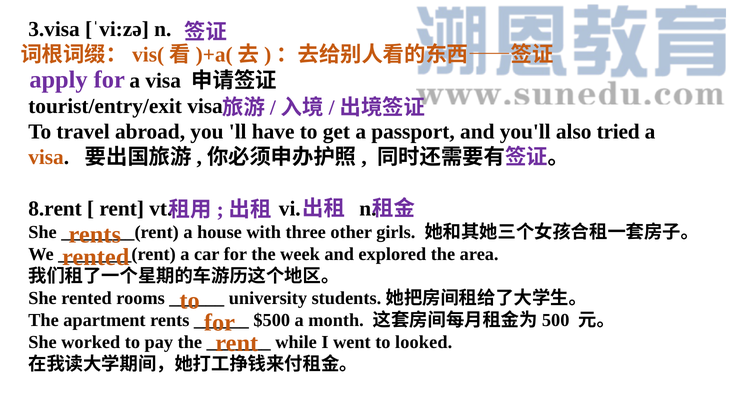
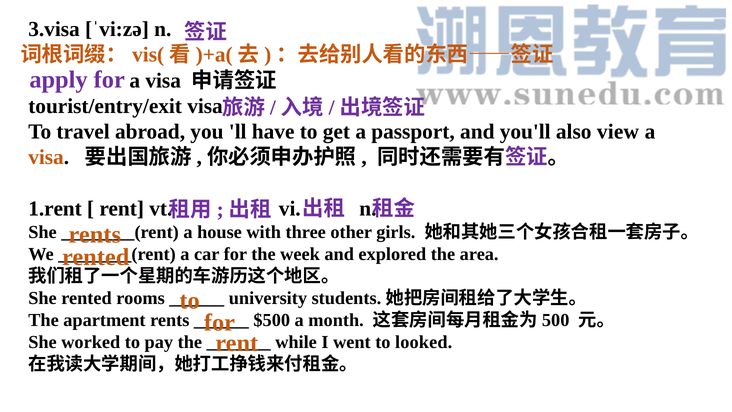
tried: tried -> view (618, 132)
8.rent: 8.rent -> 1.rent (55, 209)
